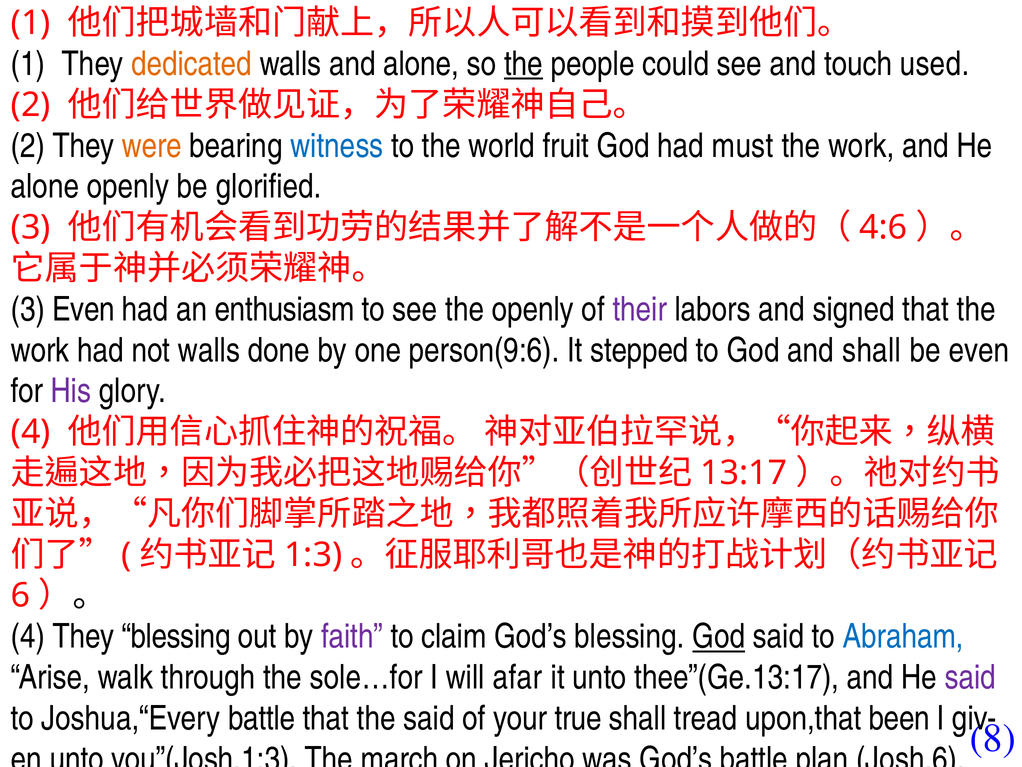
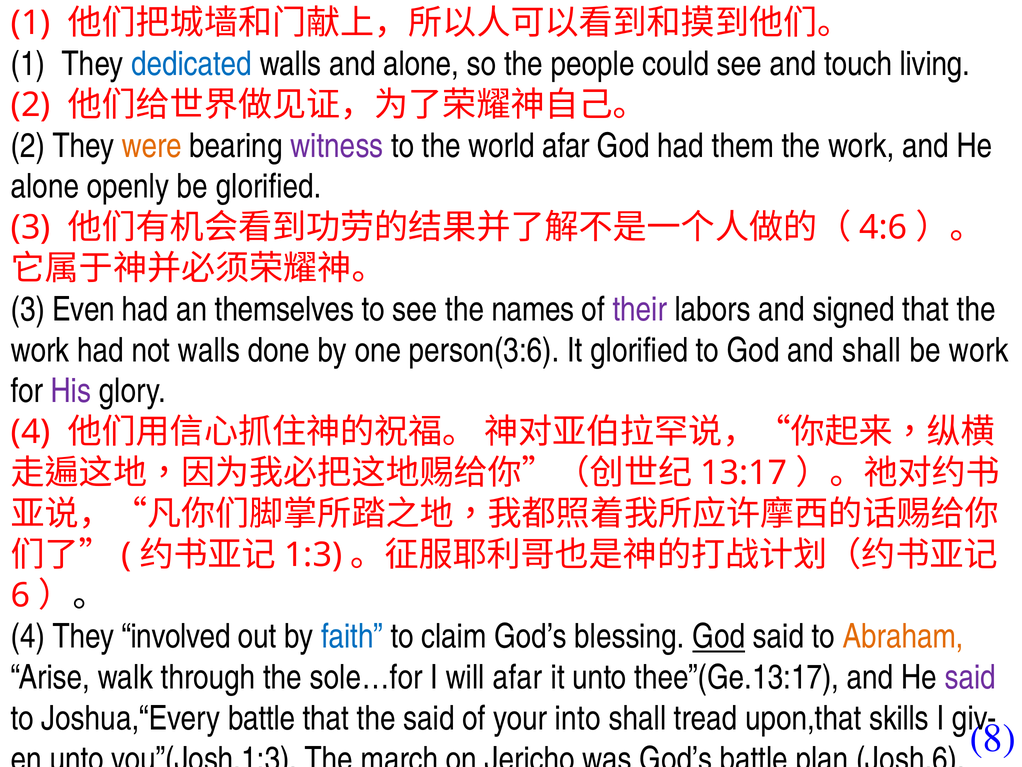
dedicated colour: orange -> blue (192, 64)
the underline: present -> none (524, 64)
used: used -> living (935, 64)
witness colour: blue -> purple (337, 146)
world fruit: fruit -> afar (566, 146)
must: must -> them (743, 146)
enthusiasm: enthusiasm -> themselves (285, 309)
the openly: openly -> names (533, 309)
person(9:6: person(9:6 -> person(3:6 (484, 350)
It stepped: stepped -> glorified (639, 350)
be even: even -> work (979, 350)
They blessing: blessing -> involved (176, 636)
faith colour: purple -> blue (352, 636)
Abraham colour: blue -> orange (903, 636)
true: true -> into (578, 718)
been: been -> skills (899, 718)
